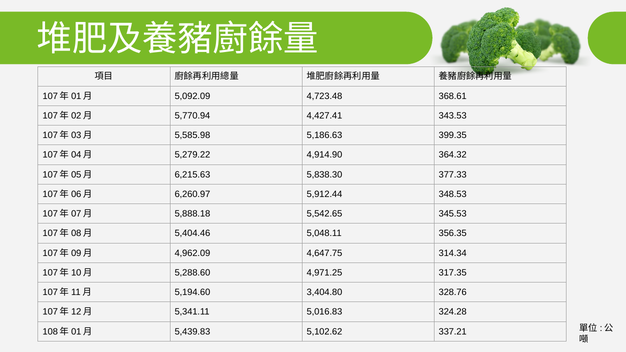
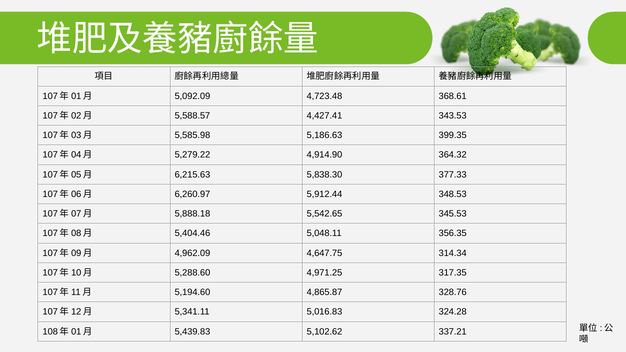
5,770.94: 5,770.94 -> 5,588.57 (192, 116)
3,404.80: 3,404.80 -> 4,865.87 (324, 292)
